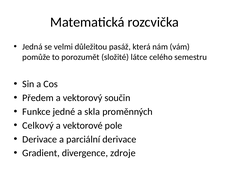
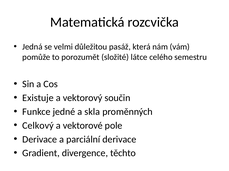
Předem: Předem -> Existuje (38, 98)
zdroje: zdroje -> těchto (123, 154)
